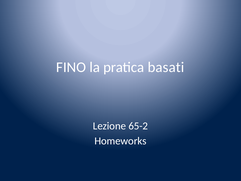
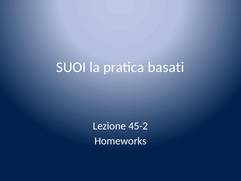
FINO: FINO -> SUOI (71, 67)
65-2: 65-2 -> 45-2 (138, 126)
